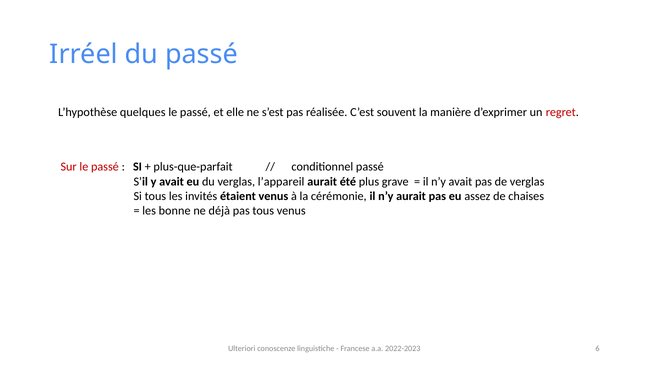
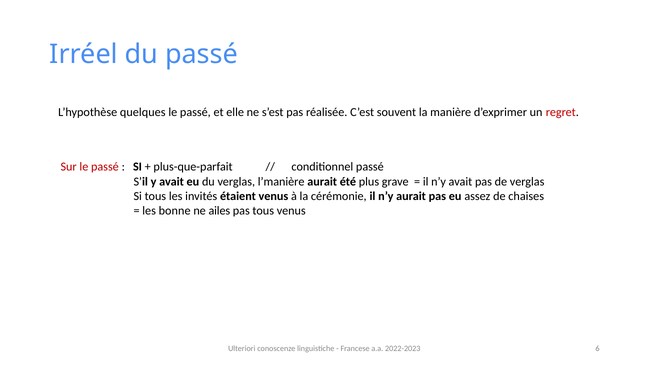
l’appareil: l’appareil -> l’manière (281, 182)
déjà: déjà -> ailes (219, 211)
